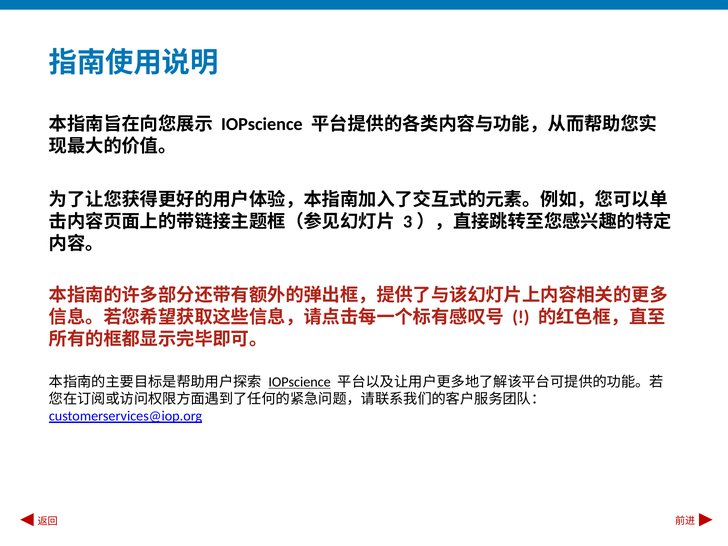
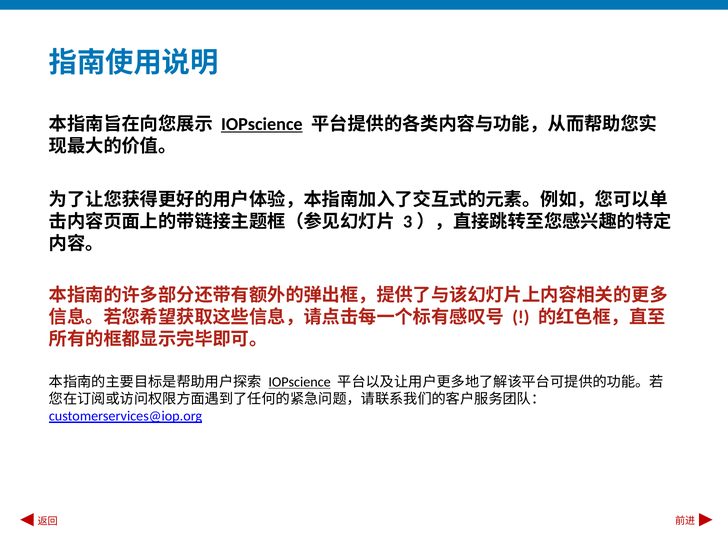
IOPscience underline: none -> present (262, 124)
